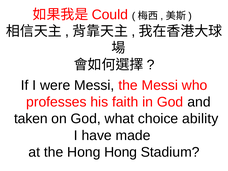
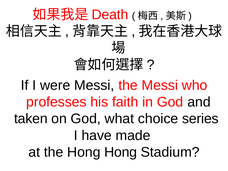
Could: Could -> Death (110, 15)
ability: ability -> series (200, 119)
